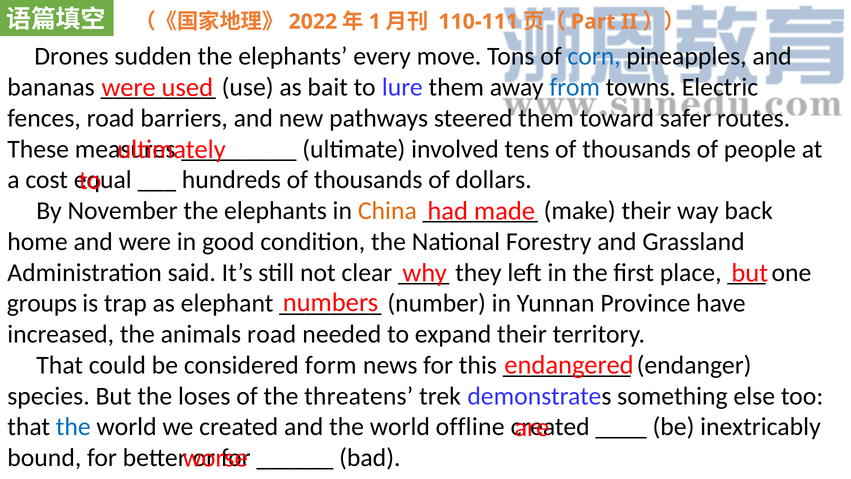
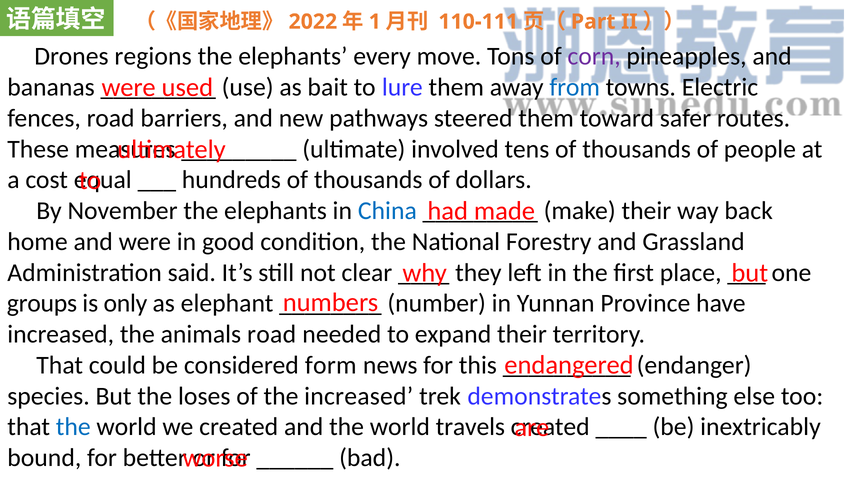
sudden: sudden -> regions (153, 56)
corn colour: blue -> purple (594, 56)
China colour: orange -> blue (387, 211)
trap: trap -> only (125, 303)
the threatens: threatens -> increased (359, 396)
offline: offline -> travels (470, 427)
